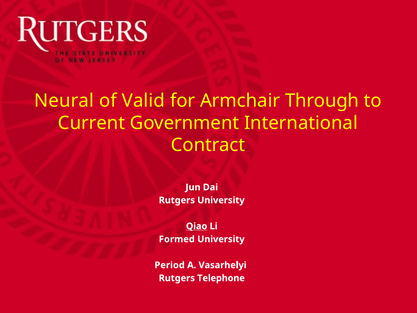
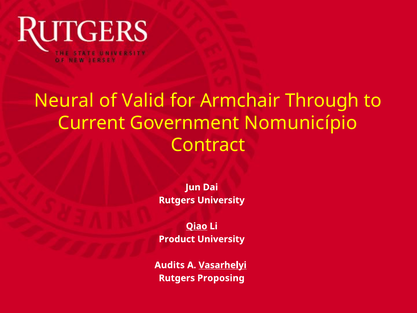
International: International -> Nomunicípio (301, 123)
Formed: Formed -> Product (177, 239)
Period: Period -> Audits (170, 265)
Vasarhelyi underline: none -> present (223, 265)
Telephone: Telephone -> Proposing (221, 278)
